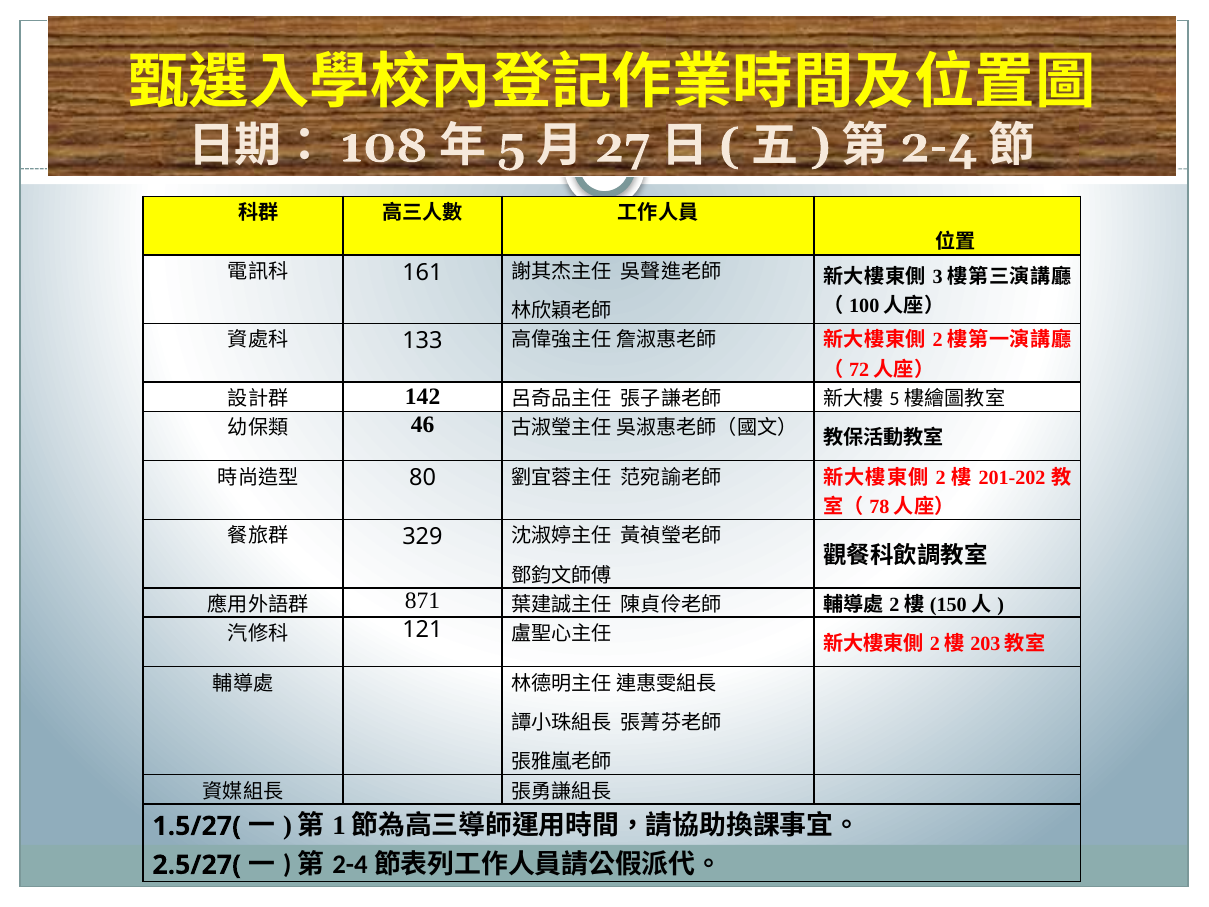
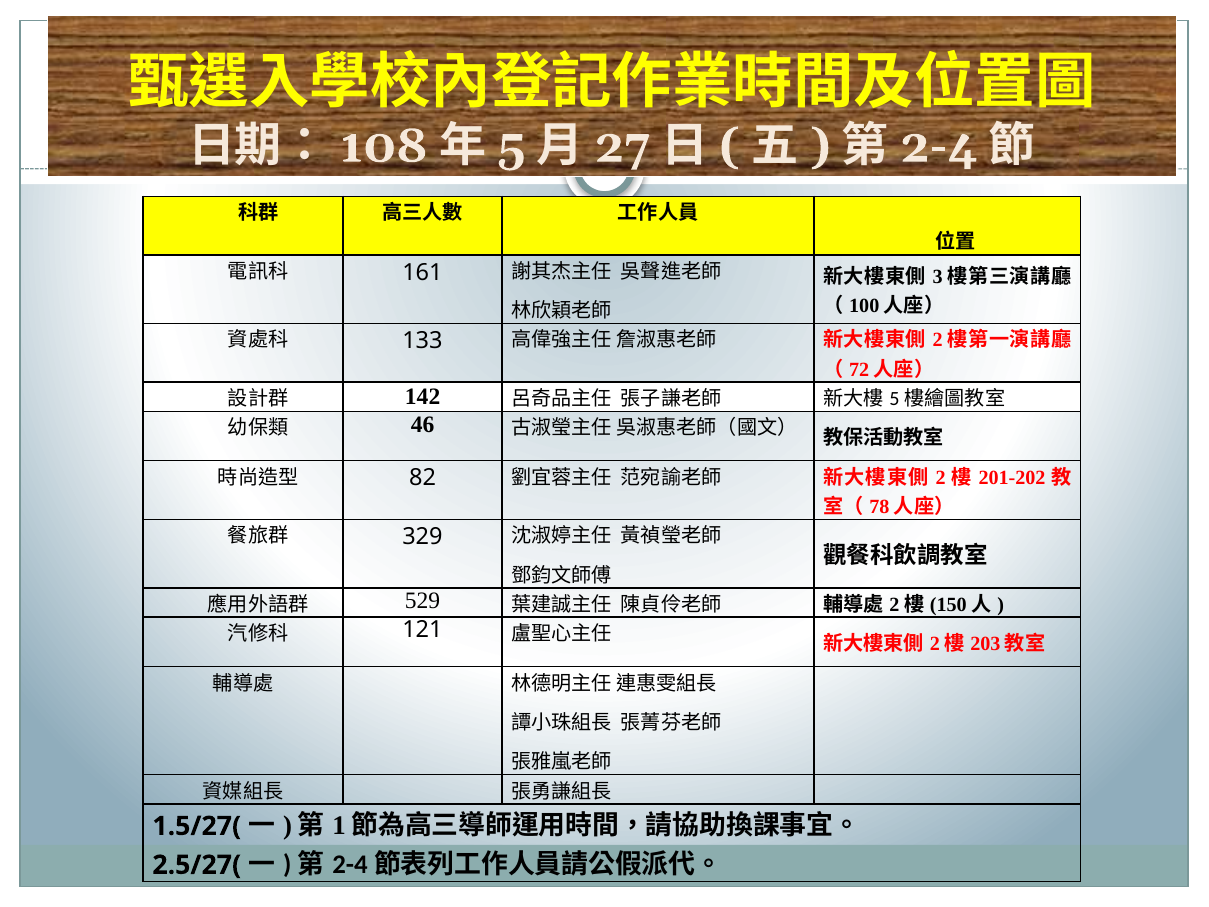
80: 80 -> 82 (423, 478)
871: 871 -> 529 (423, 601)
